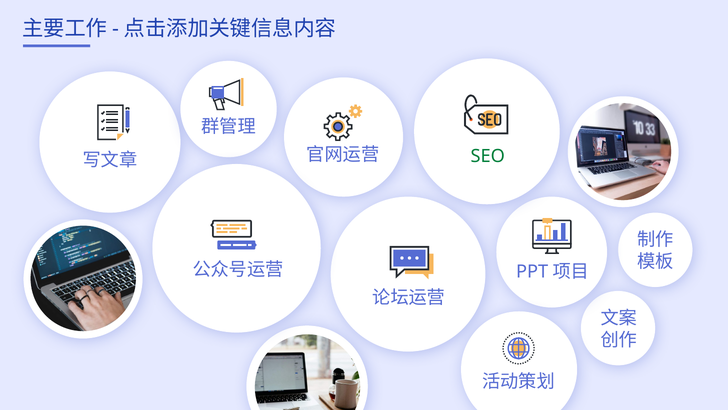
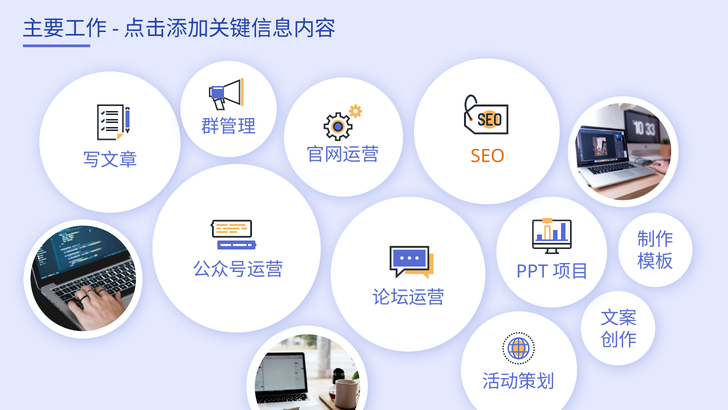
SEO colour: green -> orange (488, 156)
